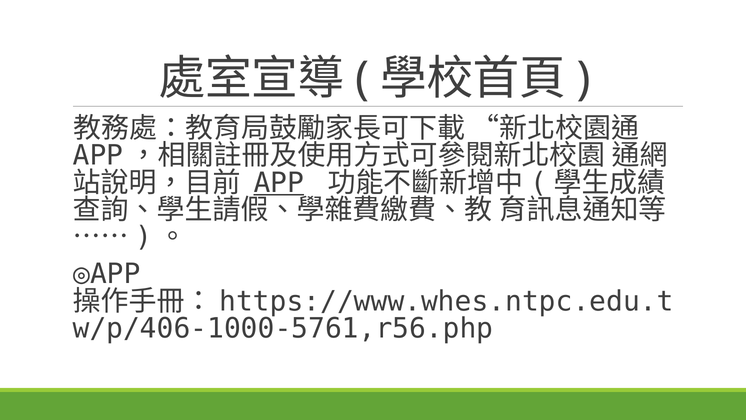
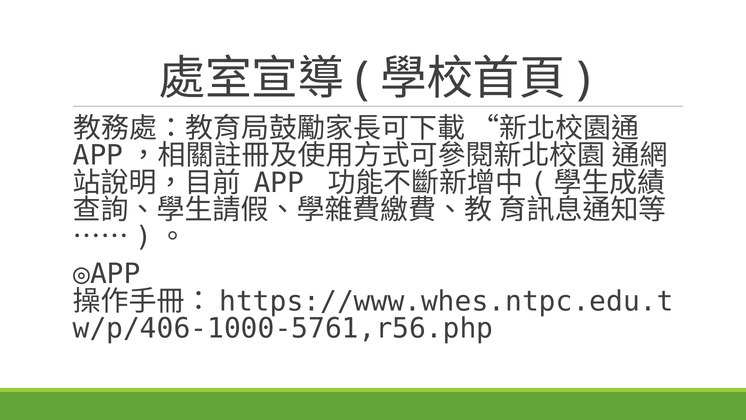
APP underline: present -> none (279, 183)
